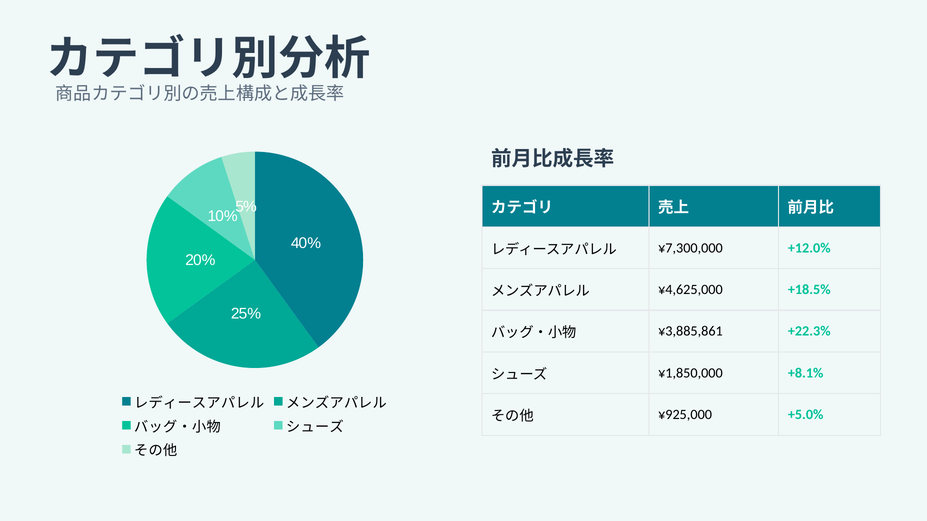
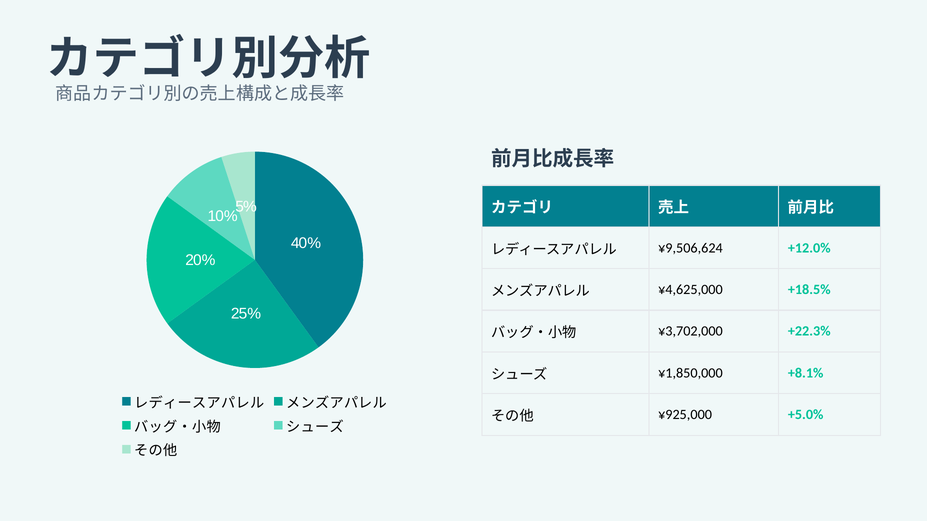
¥7,300,000: ¥7,300,000 -> ¥9,506,624 (690, 248)
¥3,885,861: ¥3,885,861 -> ¥3,702,000 (690, 332)
